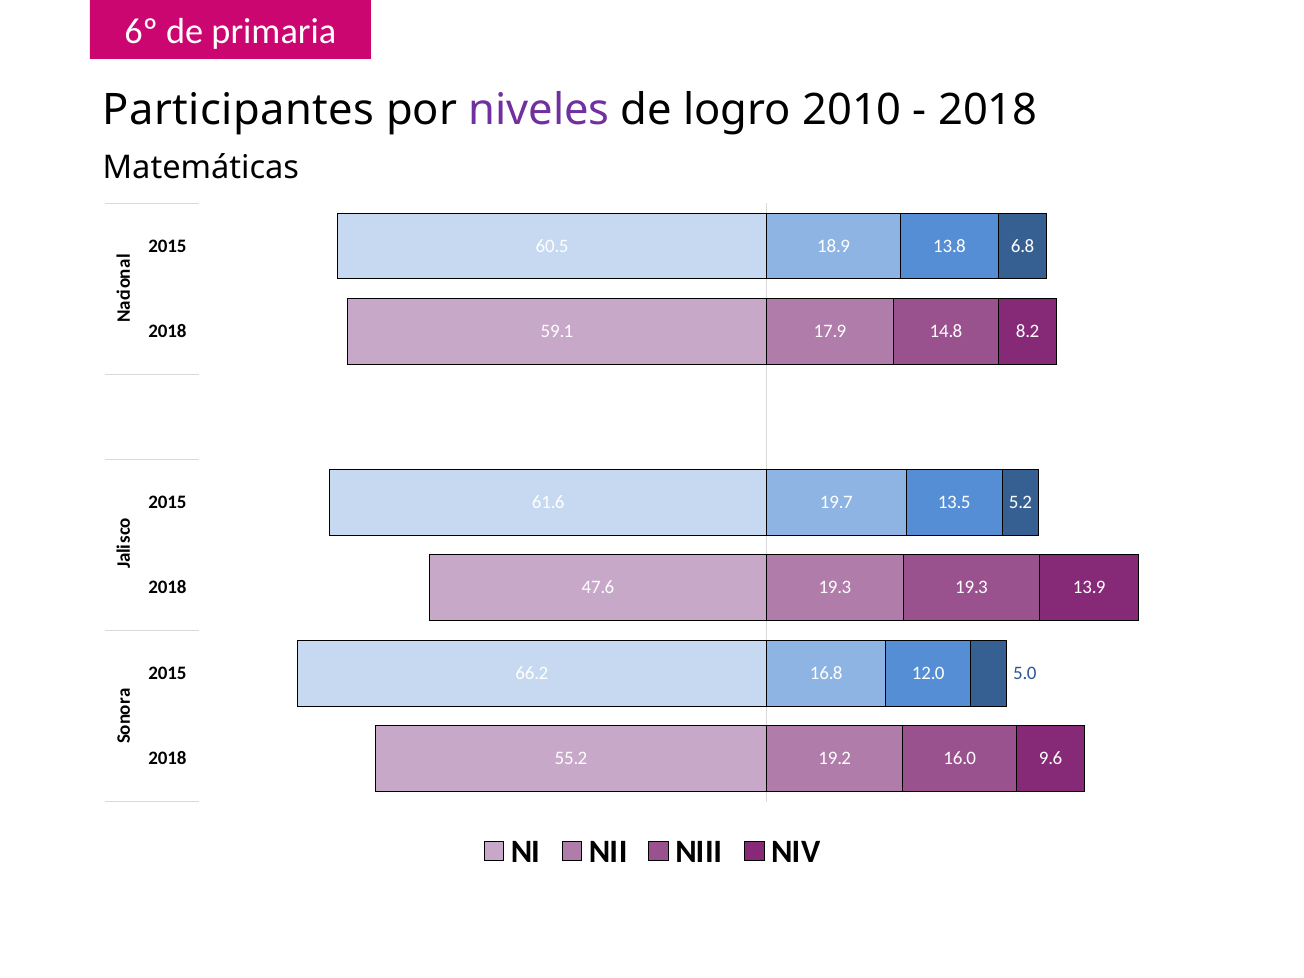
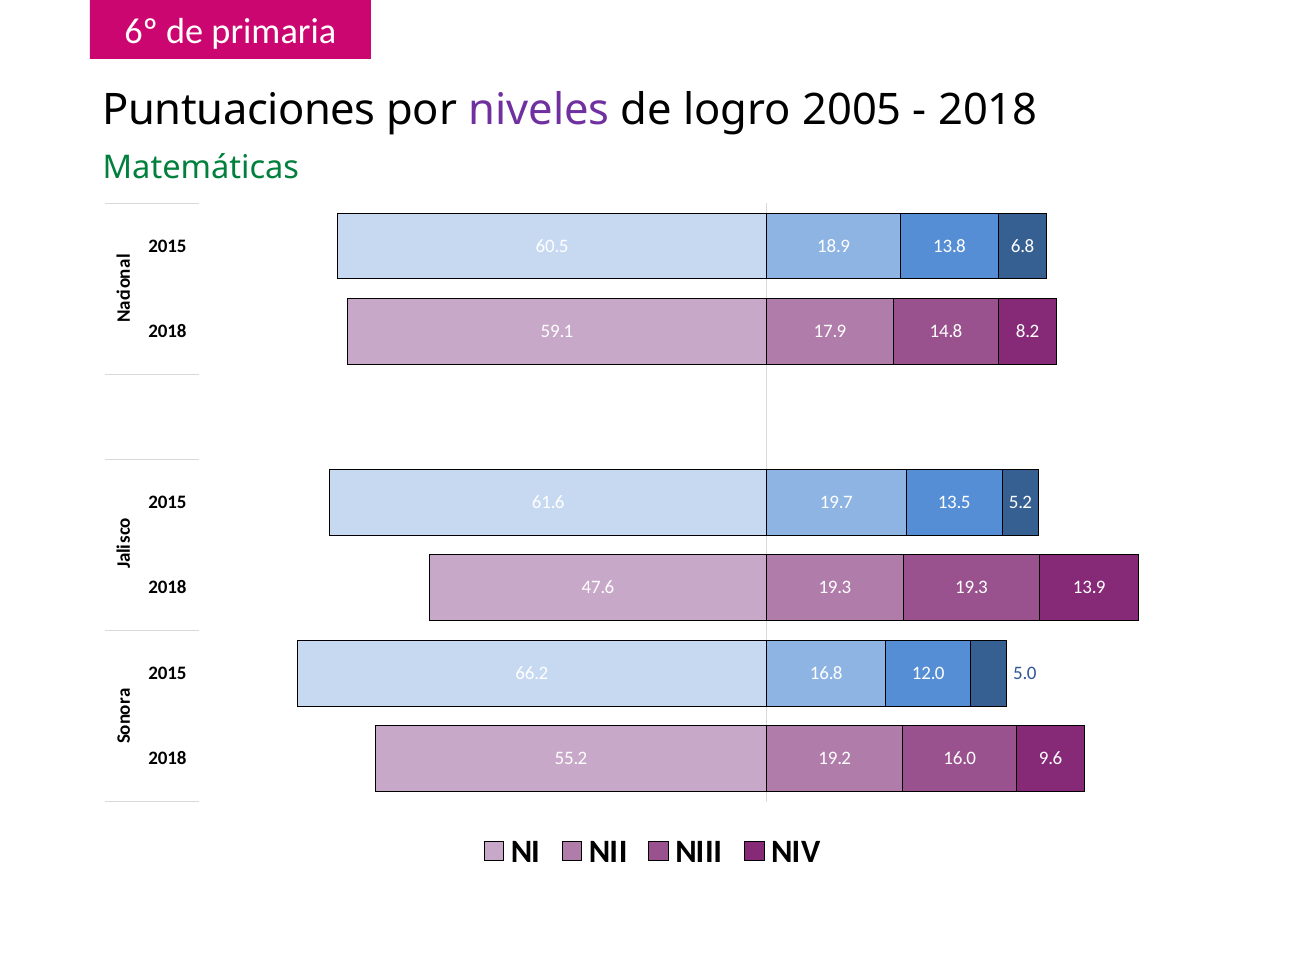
Participantes: Participantes -> Puntuaciones (239, 110)
2010: 2010 -> 2005 (852, 110)
Matemáticas colour: black -> green (201, 168)
